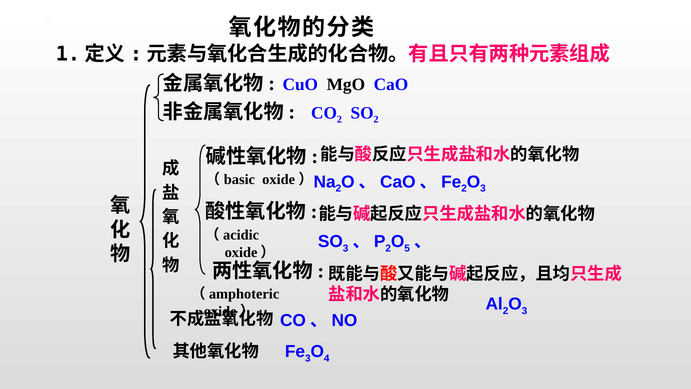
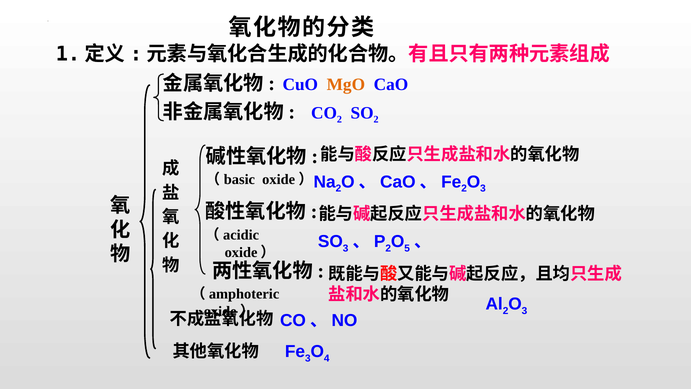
MgO colour: black -> orange (346, 84)
